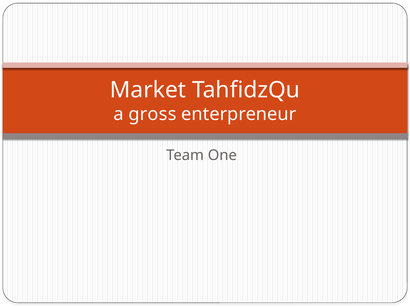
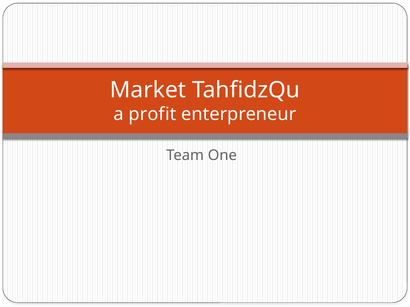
gross: gross -> profit (152, 114)
